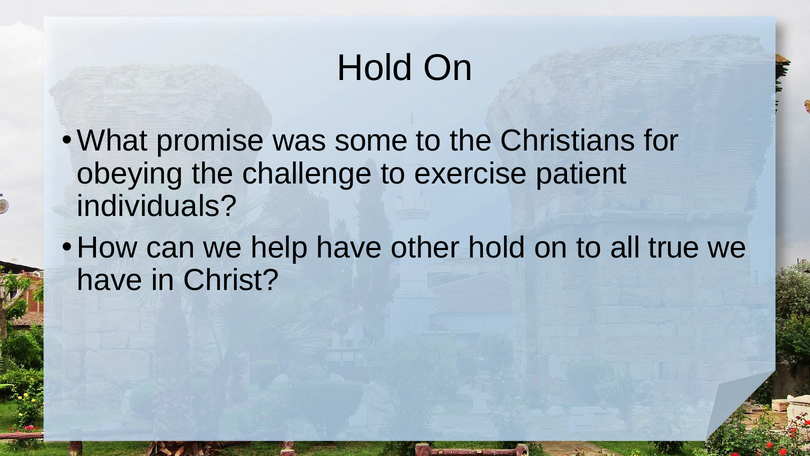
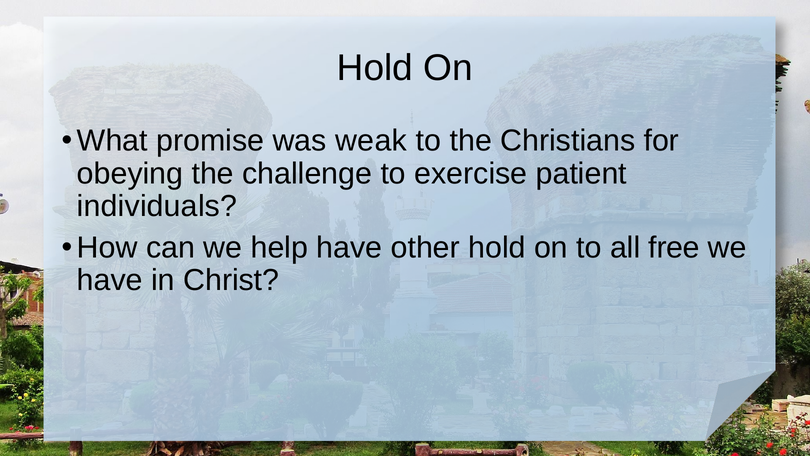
some: some -> weak (371, 141)
true: true -> free (674, 247)
